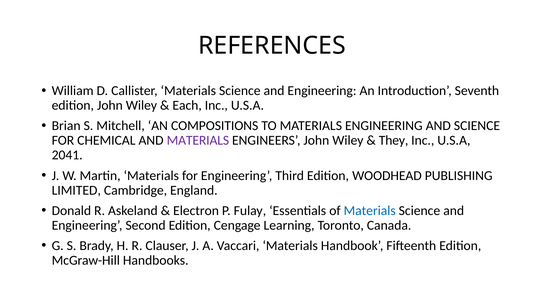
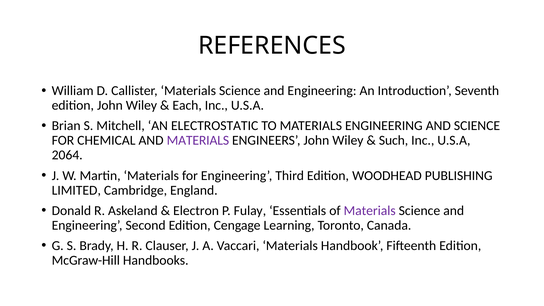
COMPOSITIONS: COMPOSITIONS -> ELECTROSTATIC (215, 126)
They: They -> Such (394, 140)
2041: 2041 -> 2064 (67, 155)
Materials colour: blue -> purple (370, 211)
